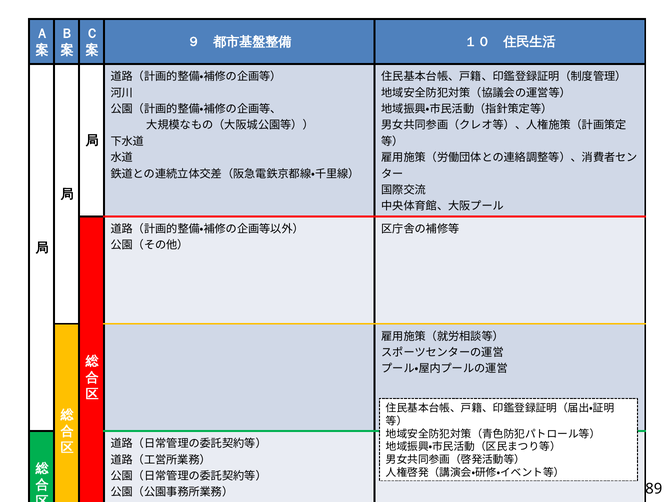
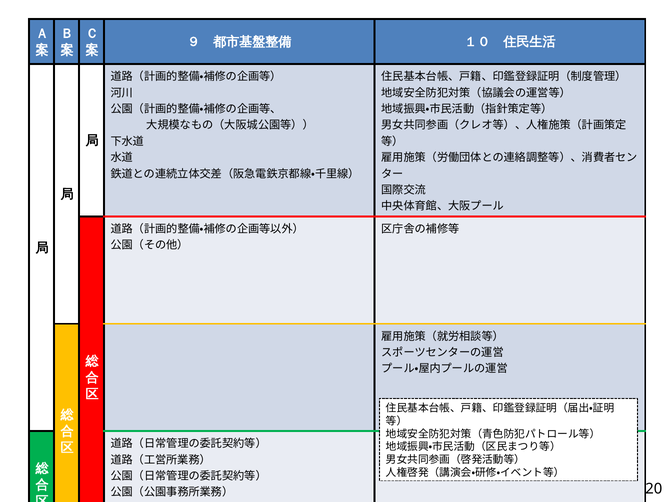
89: 89 -> 20 (654, 489)
